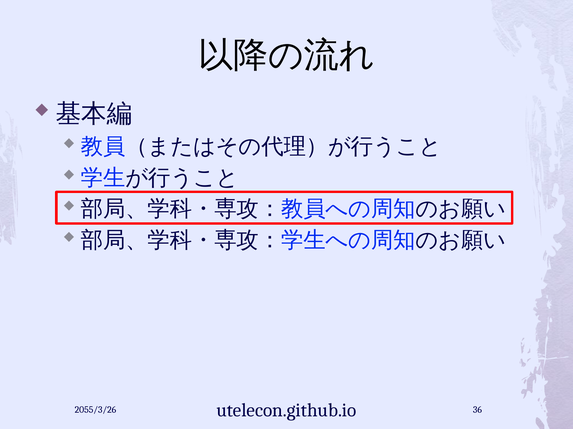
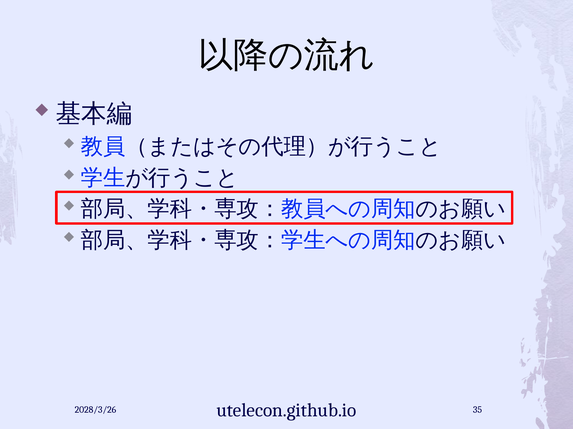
2055/3/26: 2055/3/26 -> 2028/3/26 (95, 410)
36: 36 -> 35 (477, 410)
